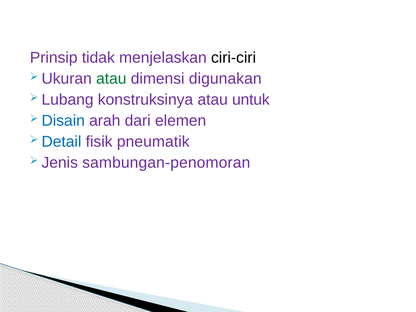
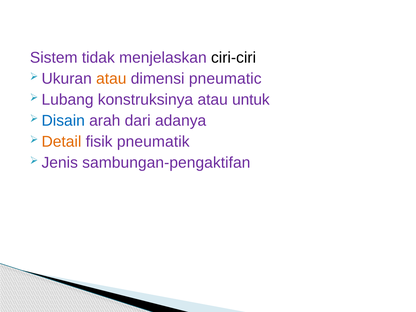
Prinsip: Prinsip -> Sistem (54, 58)
atau colour: green -> orange (111, 79)
digunakan: digunakan -> pneumatic (225, 79)
elemen: elemen -> adanya (181, 121)
Detail colour: blue -> orange (61, 142)
sambungan-penomoran: sambungan-penomoran -> sambungan-pengaktifan (166, 163)
